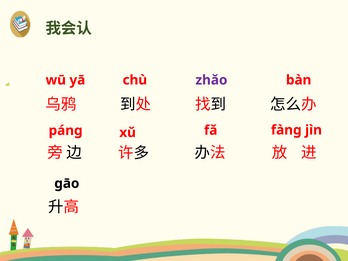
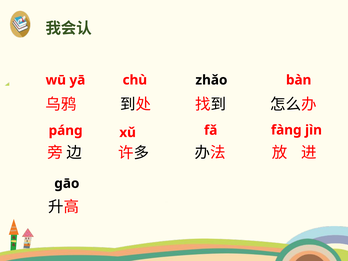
zhǎo colour: purple -> black (211, 80)
